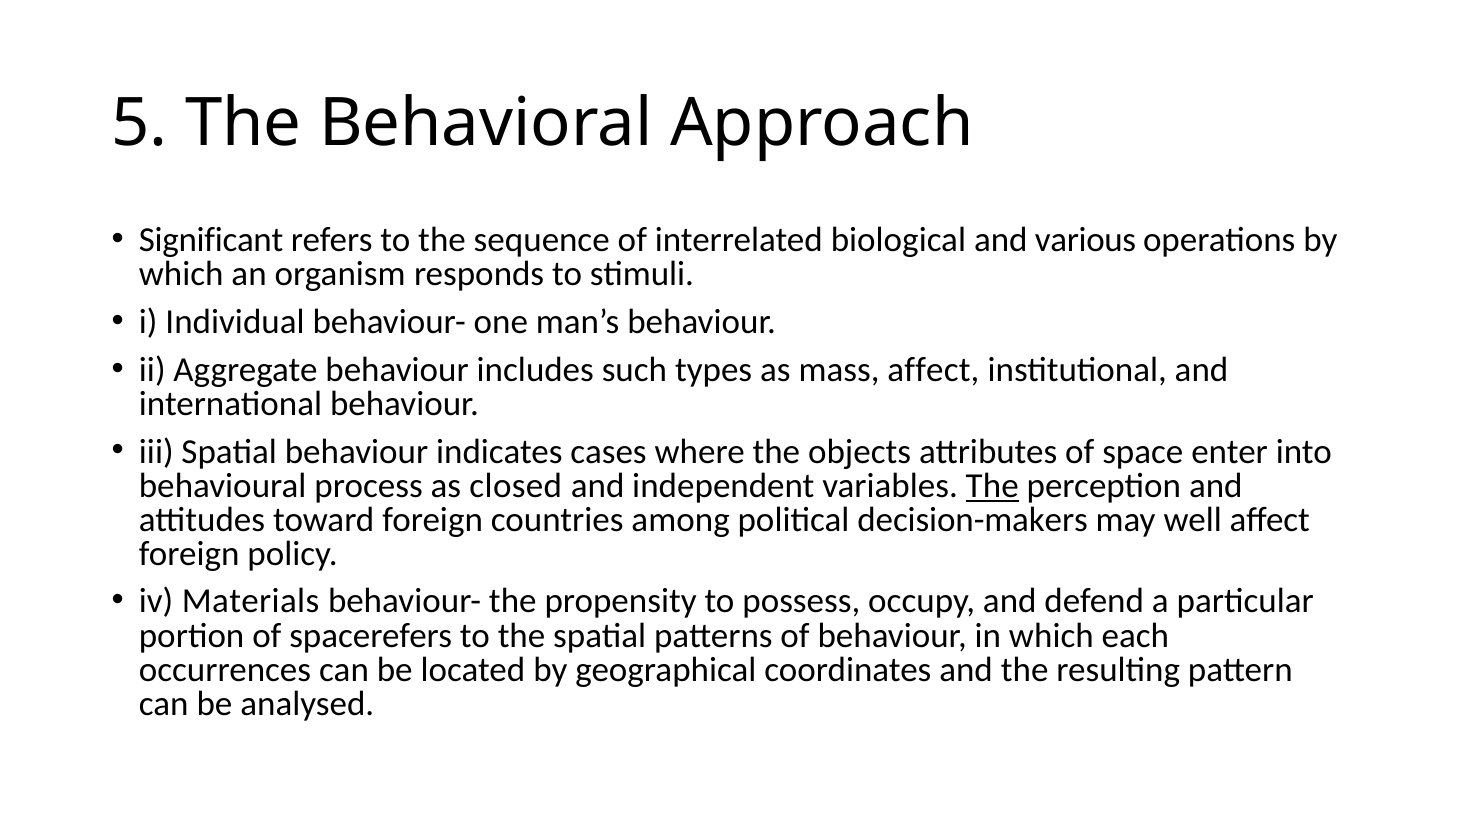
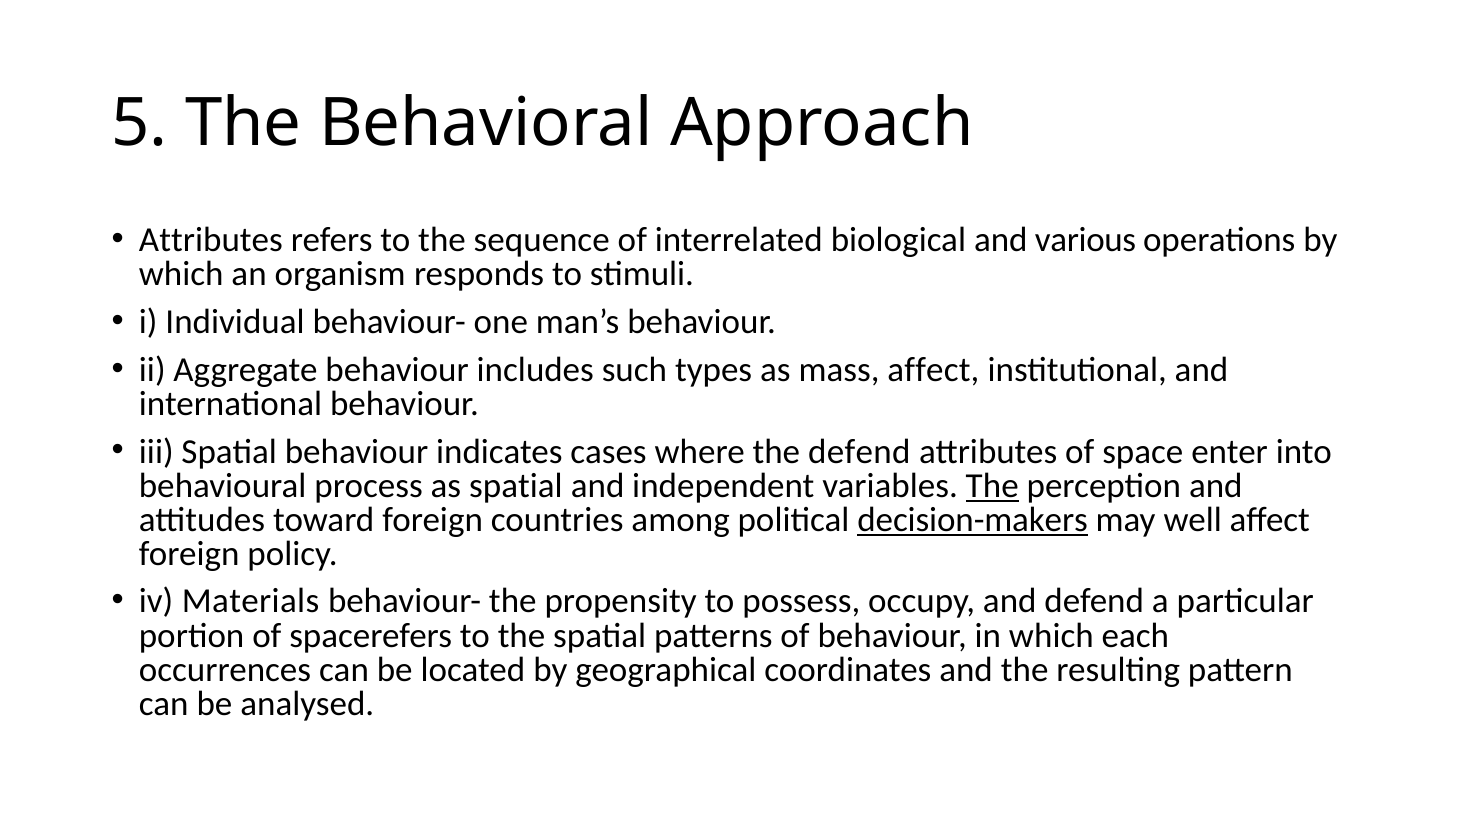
Significant: Significant -> Attributes (211, 240)
the objects: objects -> defend (859, 452)
as closed: closed -> spatial (516, 486)
decision-makers underline: none -> present (973, 520)
